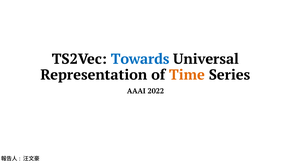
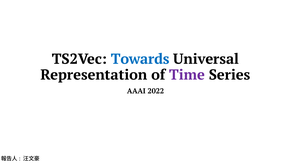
Time colour: orange -> purple (187, 75)
